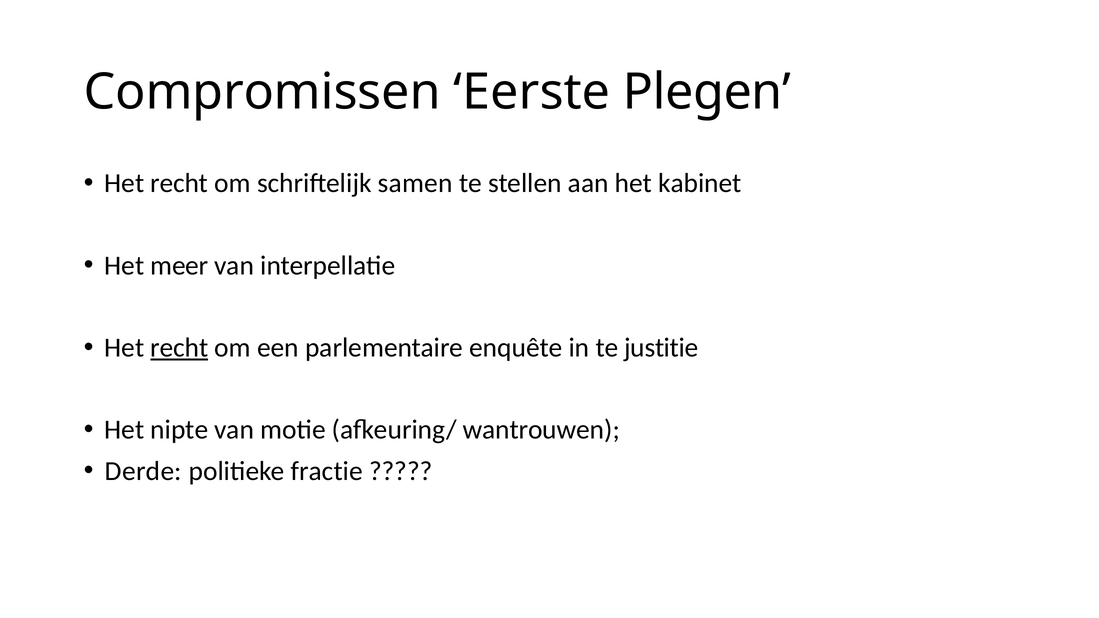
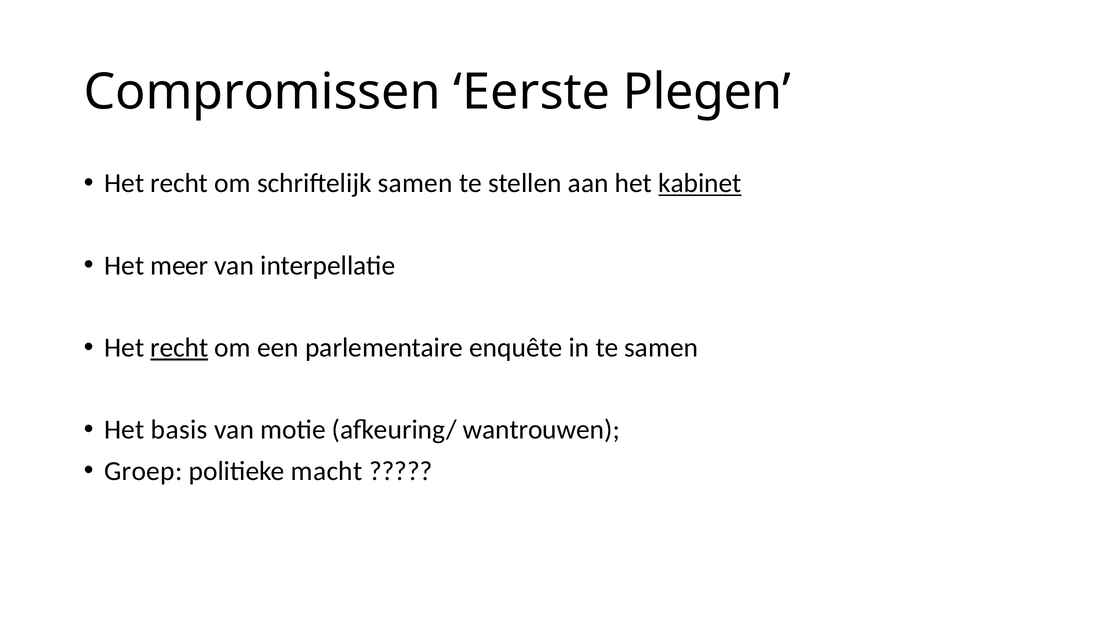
kabinet underline: none -> present (700, 183)
te justitie: justitie -> samen (661, 348)
nipte: nipte -> basis (179, 430)
Derde: Derde -> Groep (143, 471)
fractie: fractie -> macht (327, 471)
